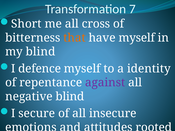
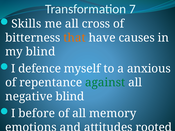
Short: Short -> Skills (26, 24)
have myself: myself -> causes (137, 38)
identity: identity -> anxious (149, 69)
against colour: purple -> green (105, 83)
secure: secure -> before (37, 114)
insecure: insecure -> memory (113, 114)
